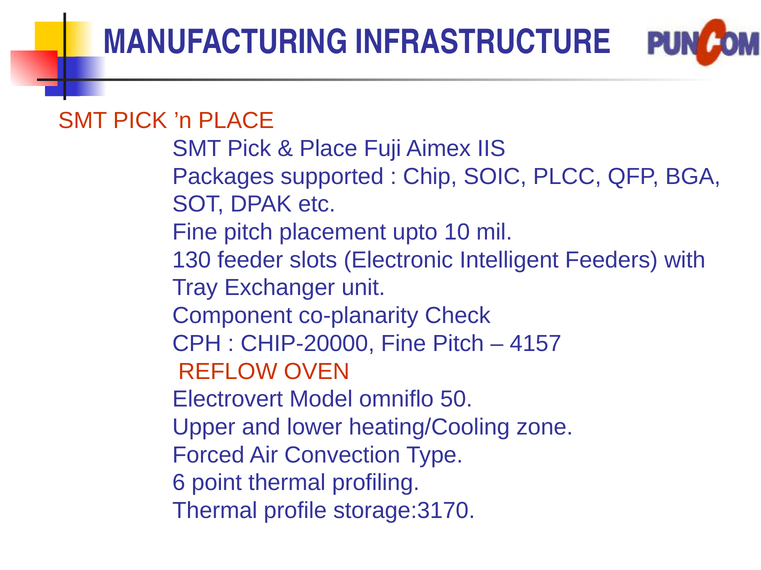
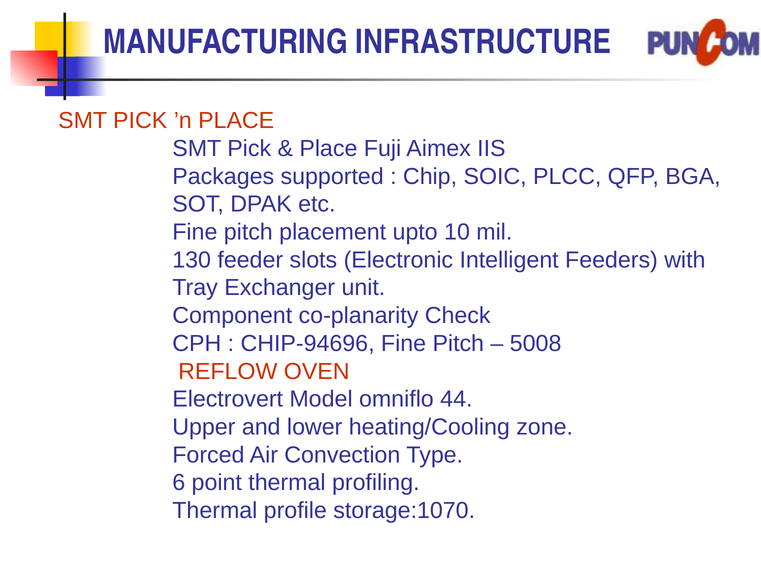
CHIP-20000: CHIP-20000 -> CHIP-94696 (308, 344)
4157: 4157 -> 5008 (536, 344)
50: 50 -> 44 (456, 400)
storage:3170: storage:3170 -> storage:1070 (404, 511)
